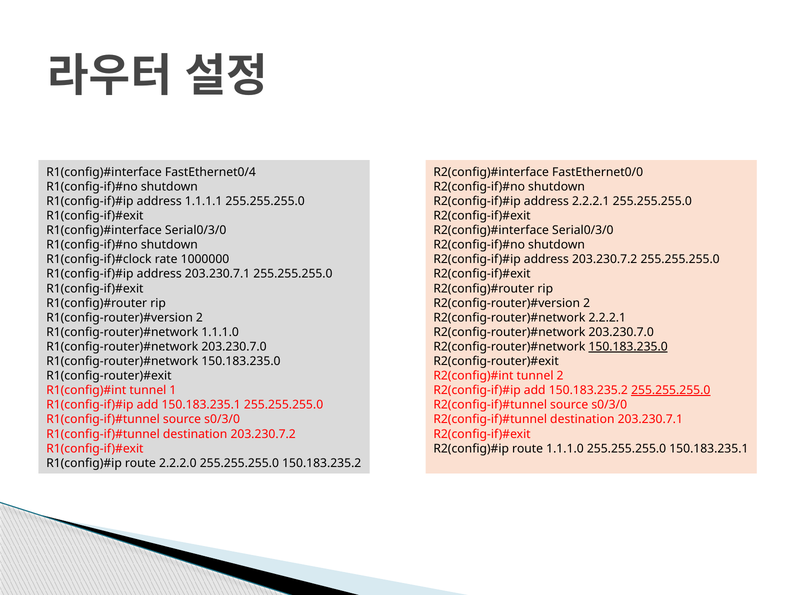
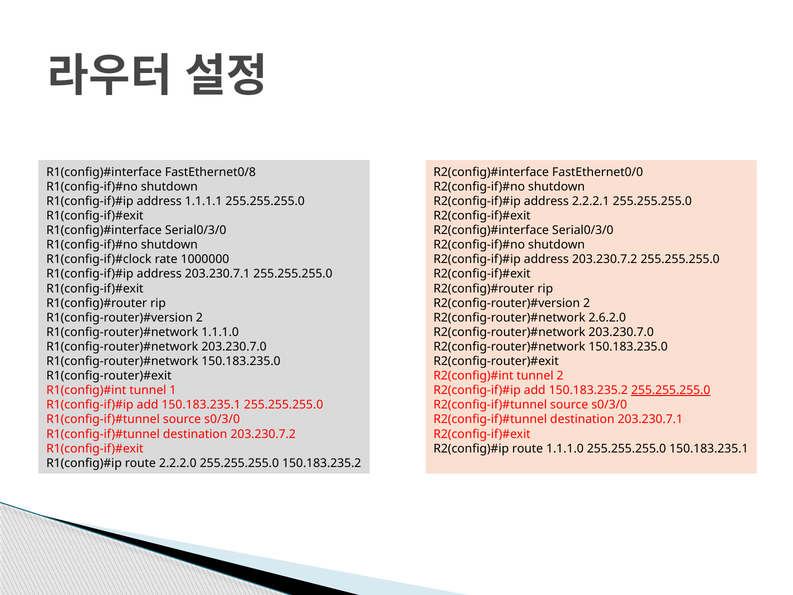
FastEthernet0/4: FastEthernet0/4 -> FastEthernet0/8 (210, 172)
2.2.2.1: 2.2.2.1 -> 2.6.2.0 (607, 317)
150.183.235.0 underline: present -> none (628, 347)
